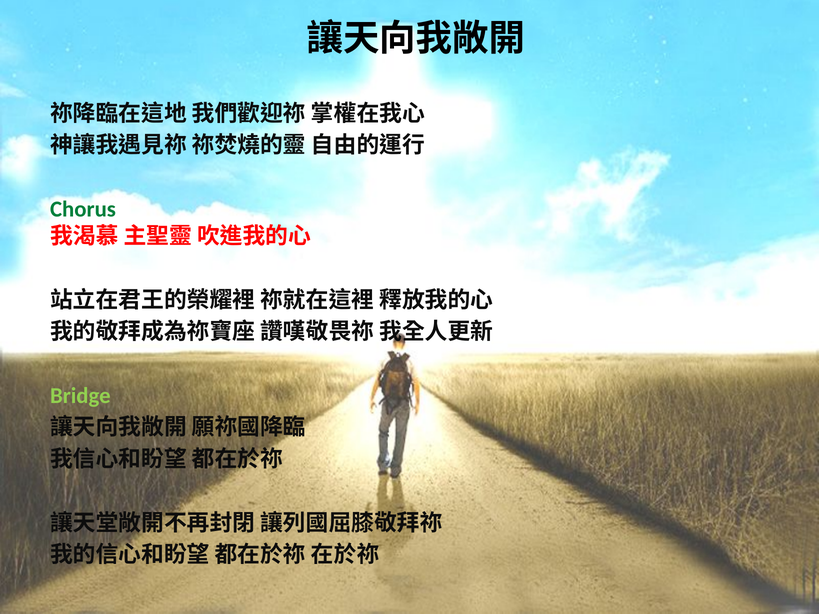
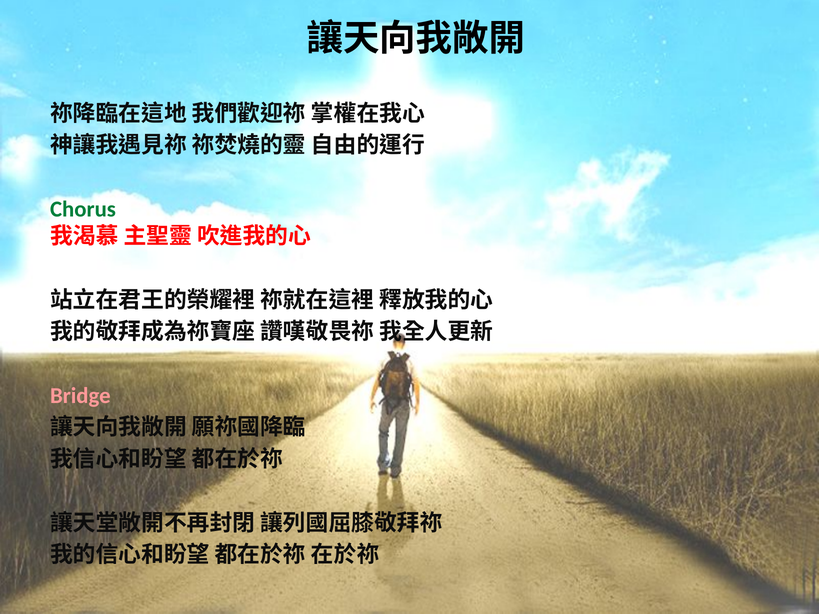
Bridge colour: light green -> pink (80, 396)
